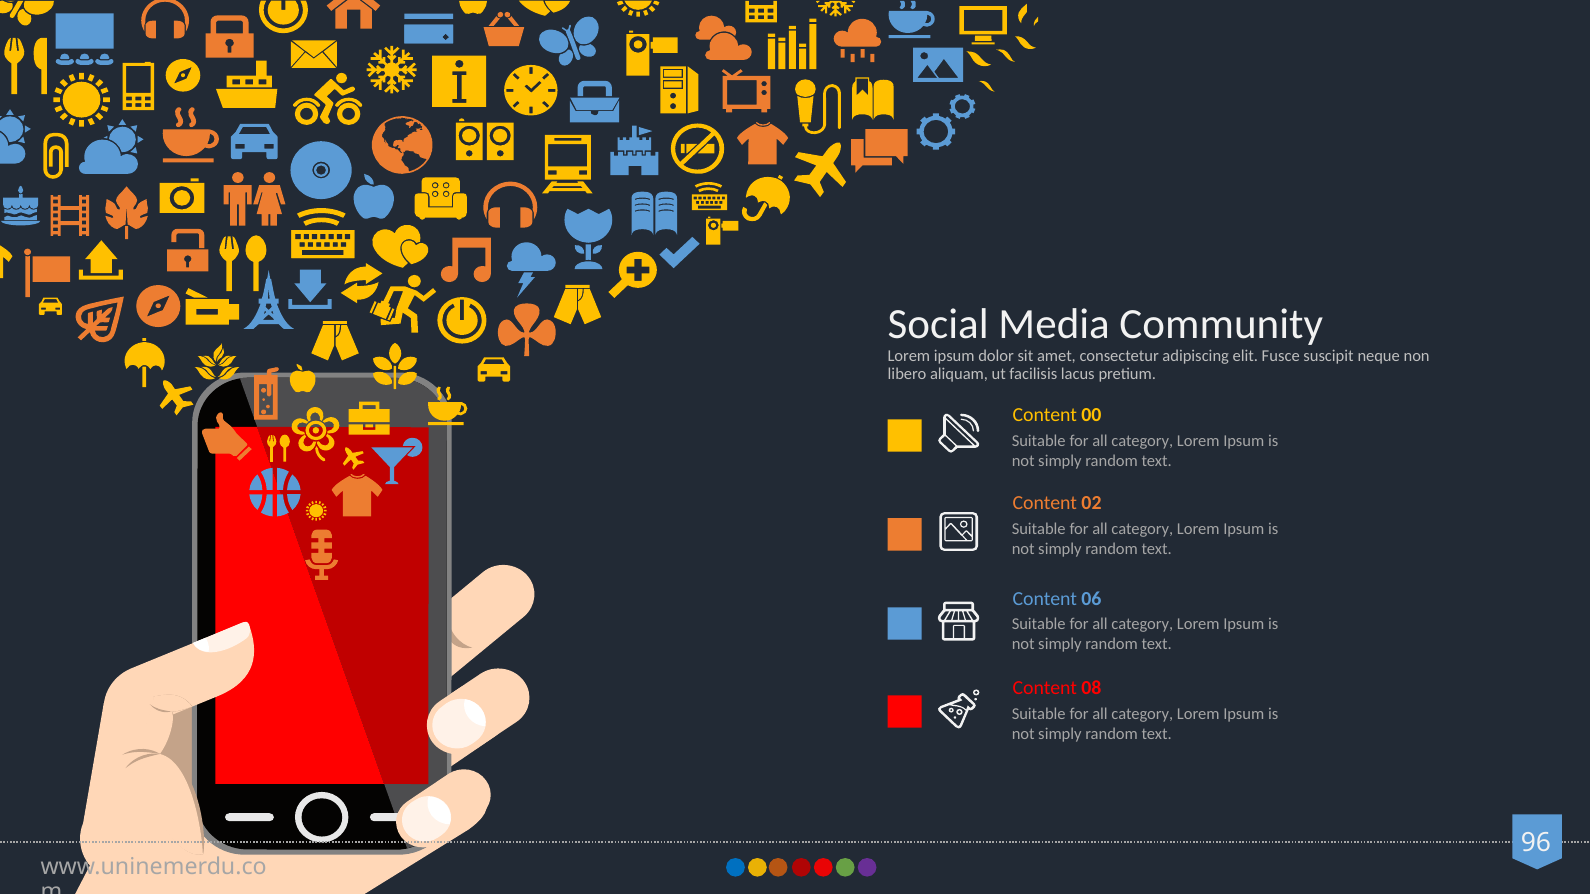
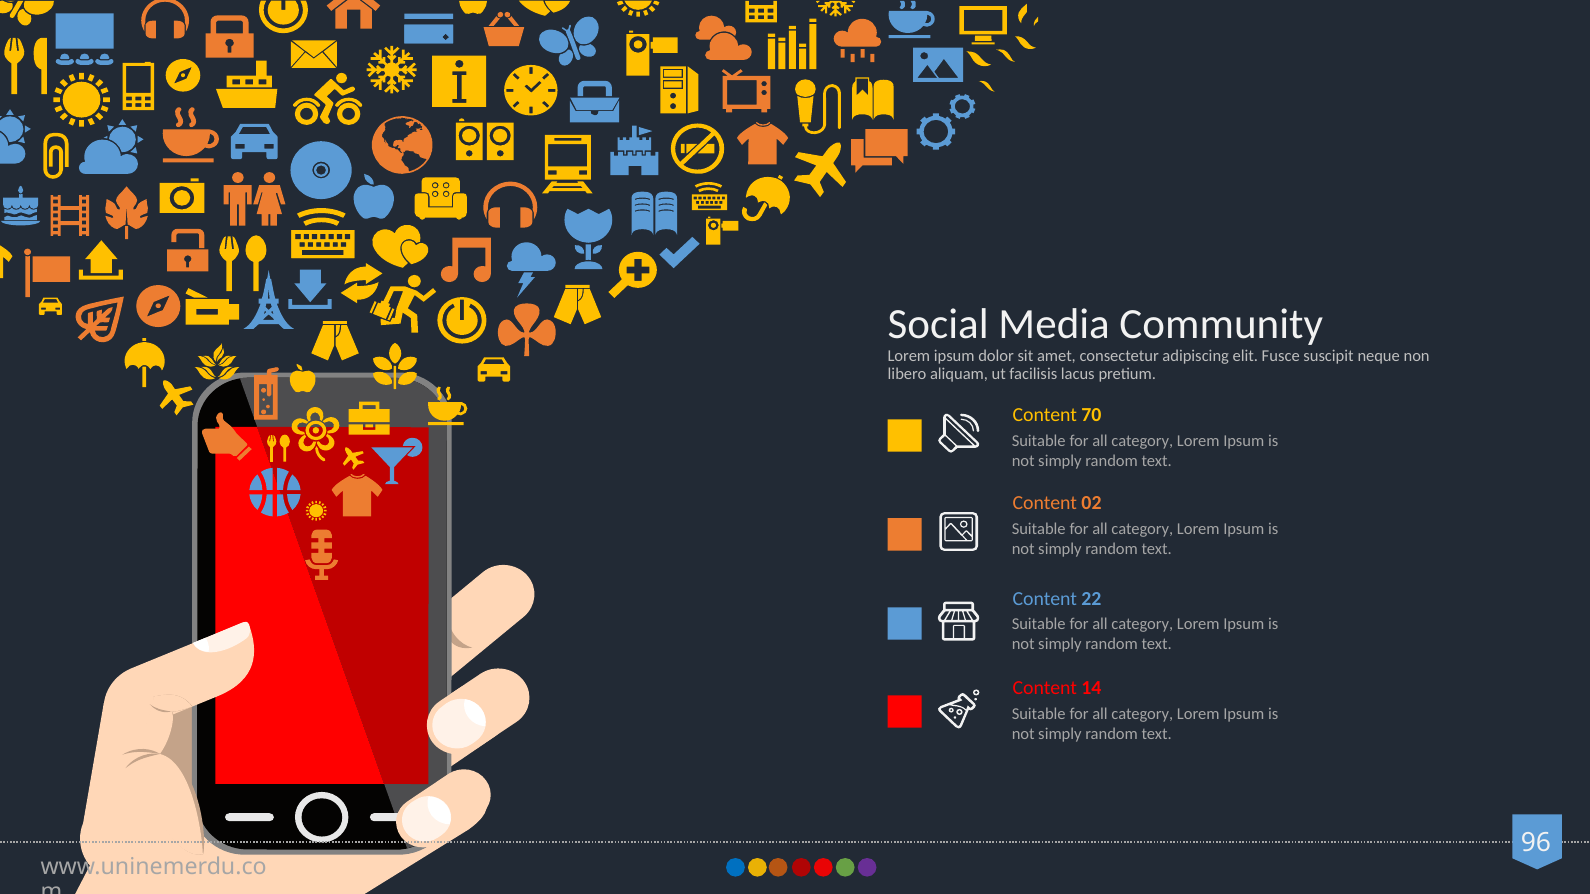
00: 00 -> 70 (1091, 415)
06: 06 -> 22 (1091, 599)
08: 08 -> 14 (1091, 688)
